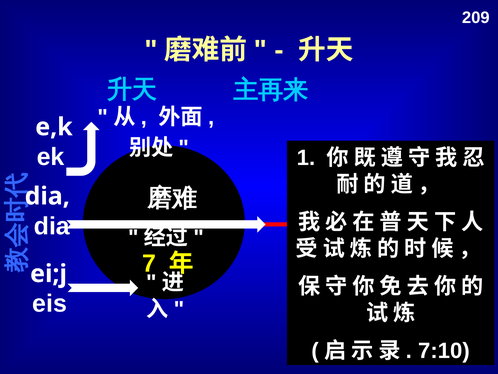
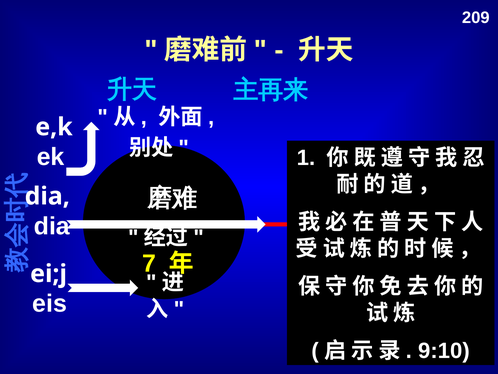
7:10: 7:10 -> 9:10 (444, 350)
